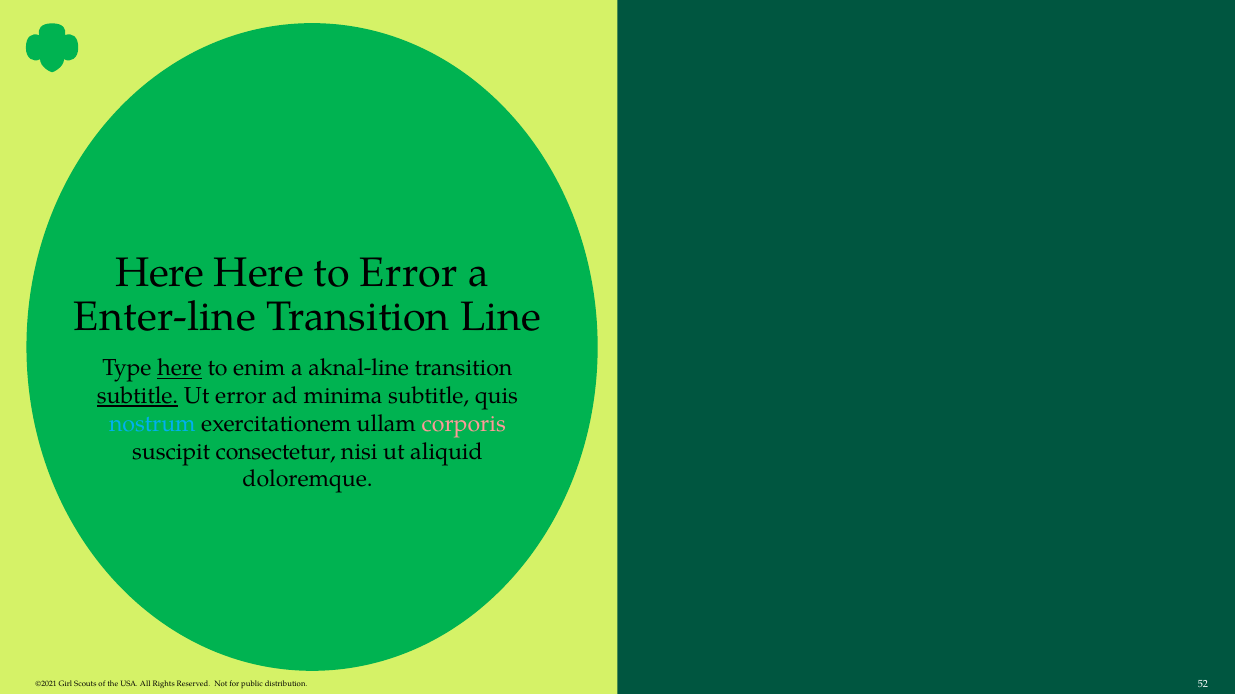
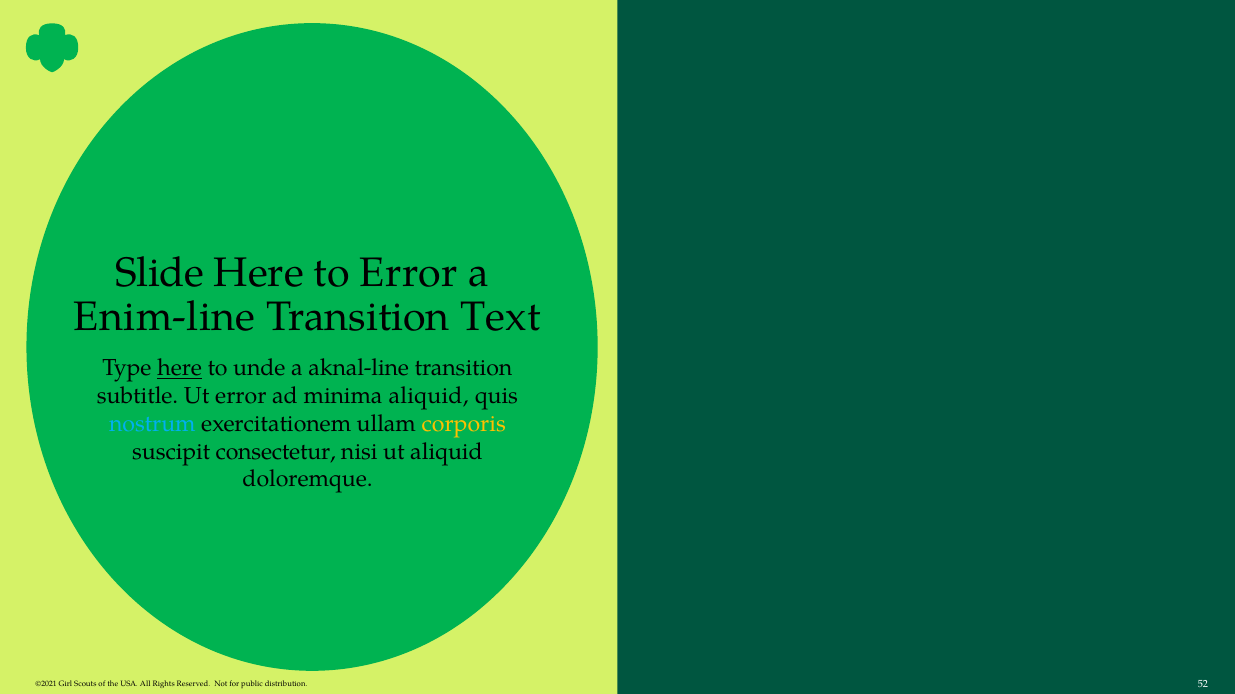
Here: Here -> Slide (160, 273)
Enter-line: Enter-line -> Enim-line (165, 317)
Line: Line -> Text (500, 317)
enim: enim -> unde (259, 369)
subtitle underline: present -> none (138, 396)
minima subtitle: subtitle -> aliquid (429, 396)
corporis colour: pink -> yellow (464, 424)
